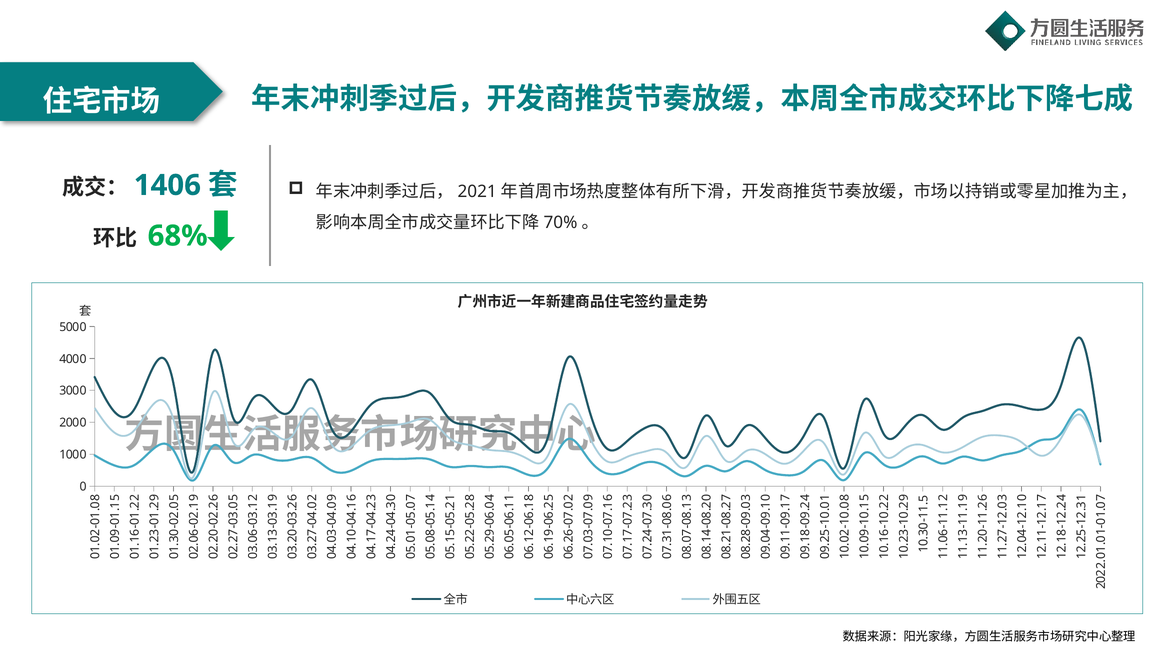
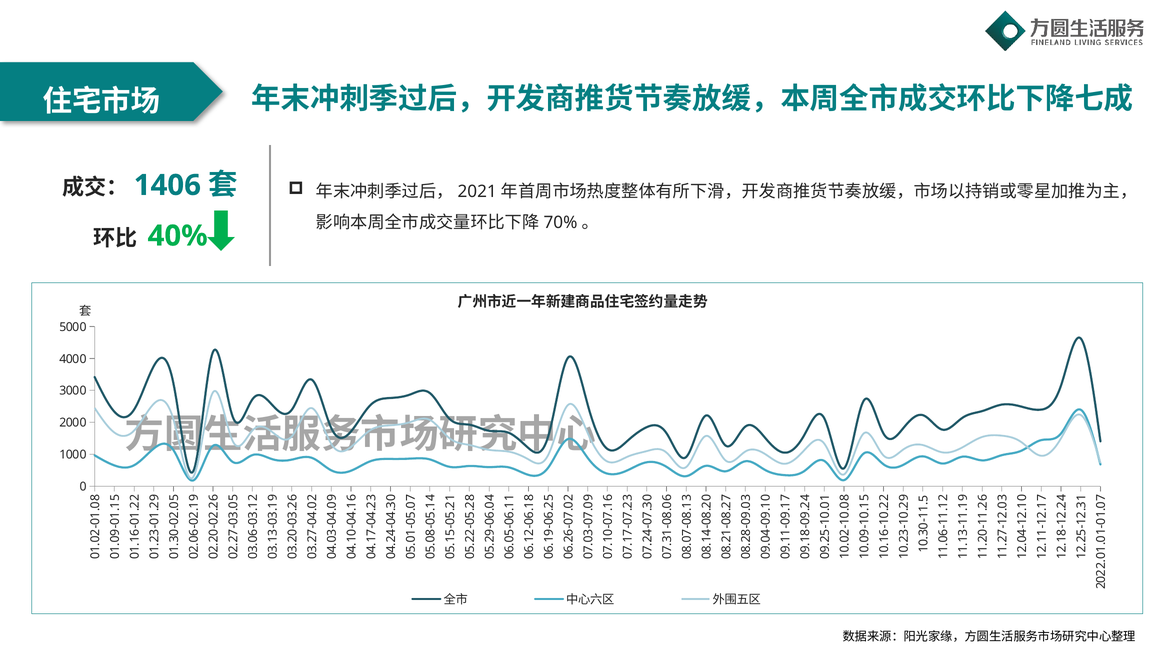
68%: 68% -> 40% (178, 236)
